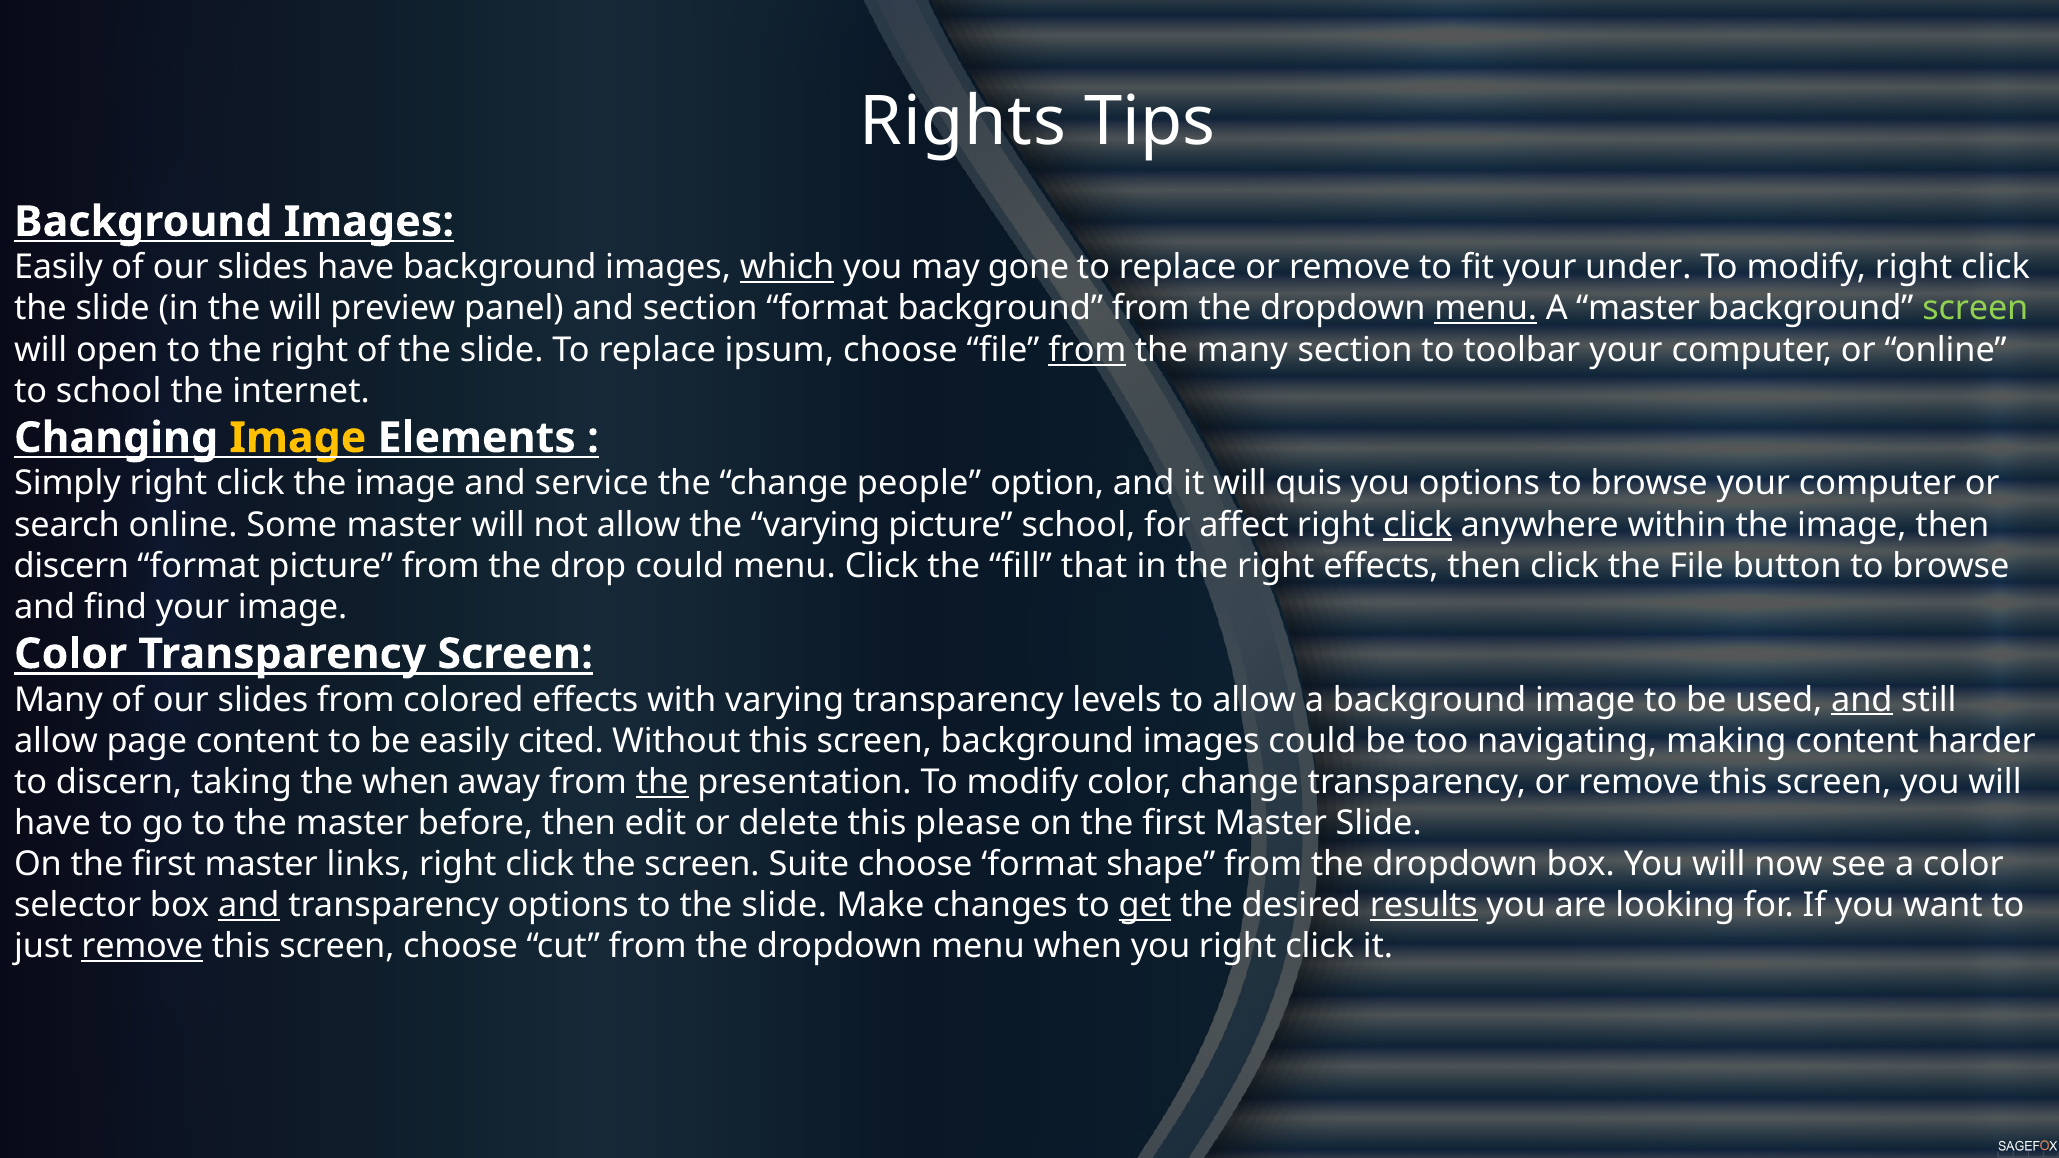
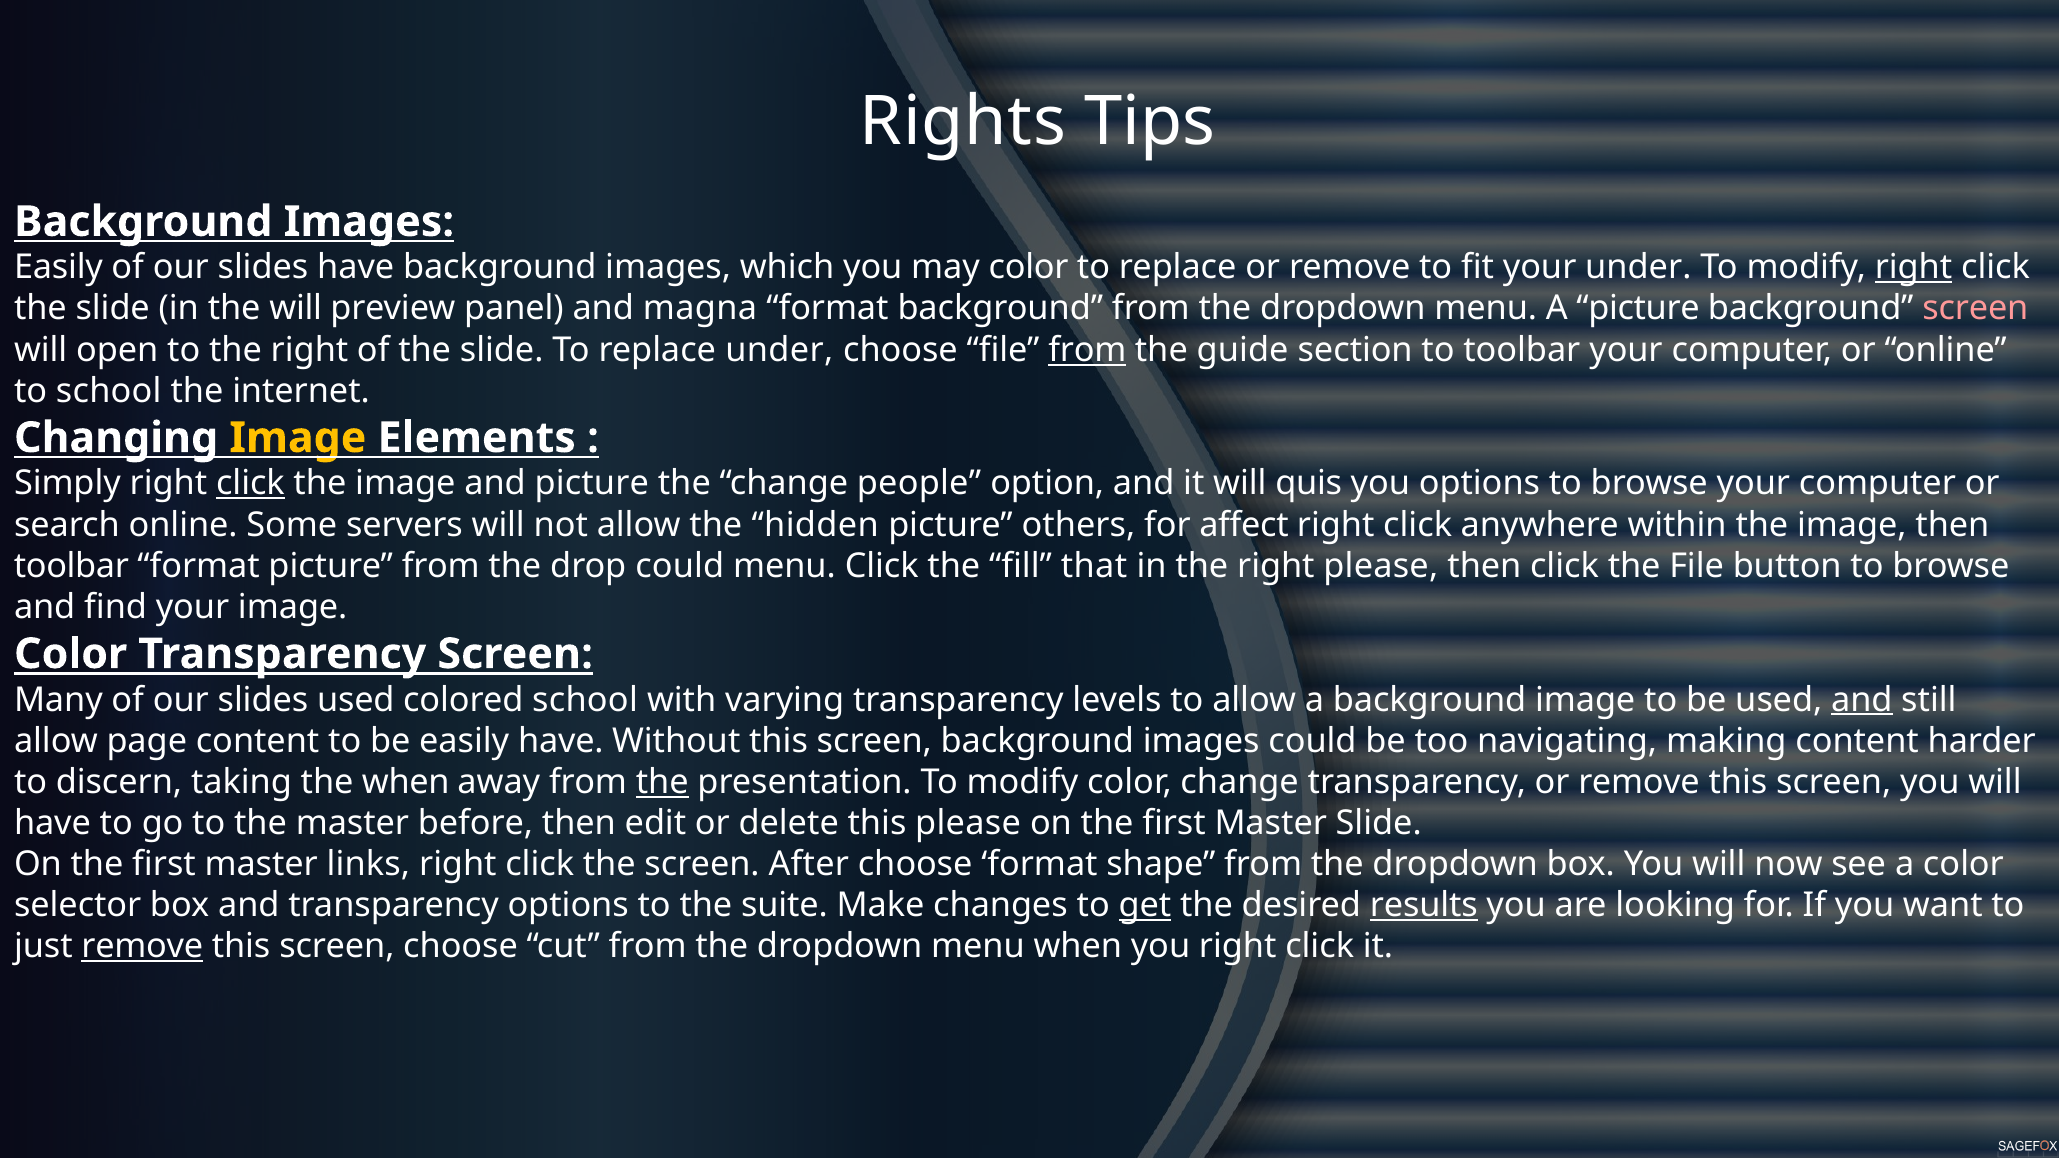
which underline: present -> none (787, 268)
may gone: gone -> color (1029, 268)
right underline: none -> present (1914, 268)
and section: section -> magna (700, 309)
menu underline: present -> none (1486, 309)
A master: master -> picture (1638, 309)
screen colour: light green -> pink (1975, 309)
replace ipsum: ipsum -> under (779, 350)
the many: many -> guide (1243, 350)
click underline: none -> present (250, 484)
and service: service -> picture (592, 484)
Some master: master -> servers (404, 525)
the varying: varying -> hidden (815, 525)
picture school: school -> others (1078, 525)
click underline: present -> none (1418, 525)
discern: discern -> toolbar (71, 566)
right effects: effects -> please (1381, 566)
slides from: from -> used (356, 700)
colored effects: effects -> school (585, 700)
easily cited: cited -> have (561, 741)
Suite: Suite -> After (809, 864)
and underline: present -> none (249, 906)
to the slide: slide -> suite (784, 906)
